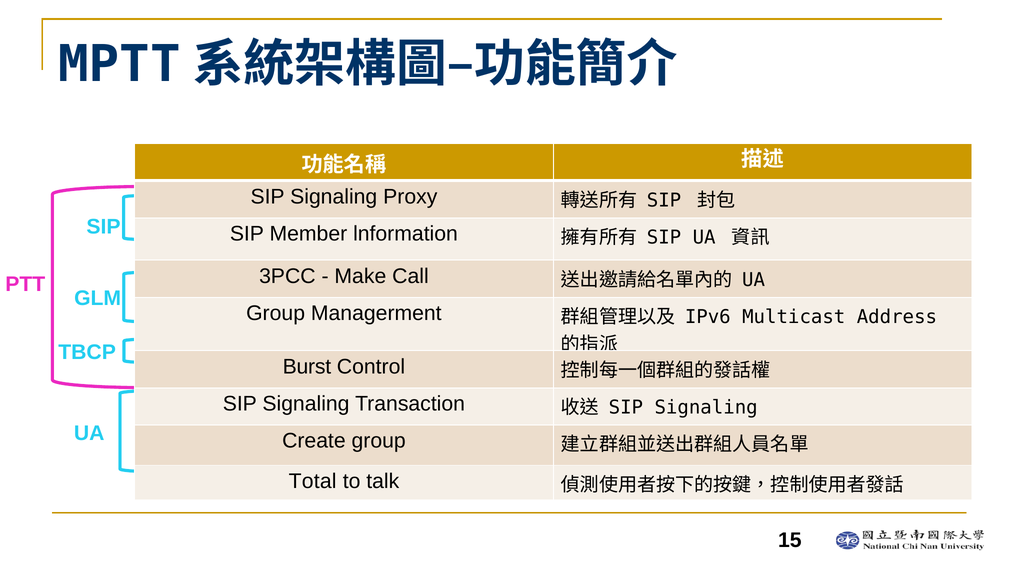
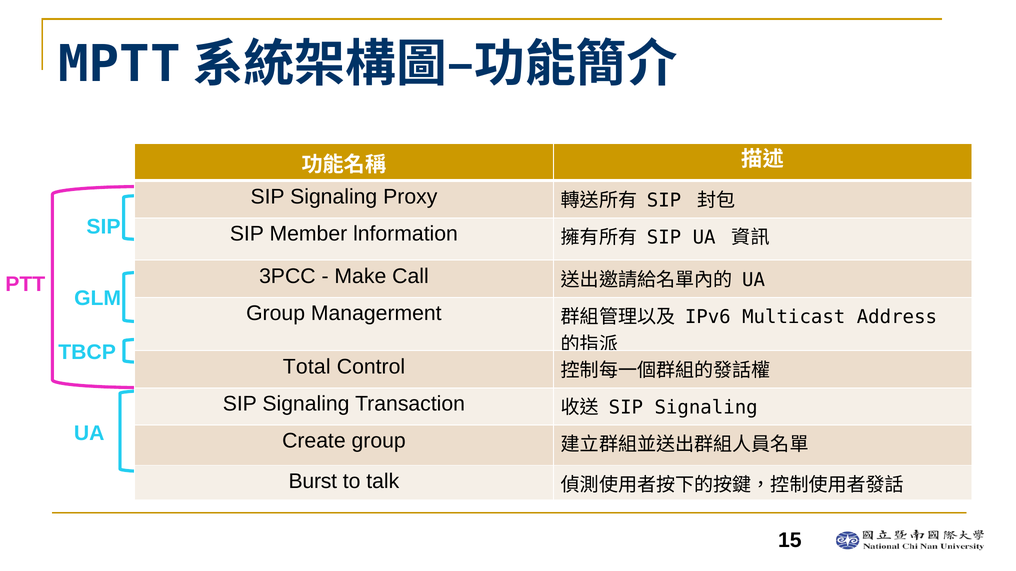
Burst: Burst -> Total (307, 367)
Total: Total -> Burst (313, 482)
